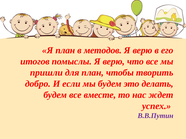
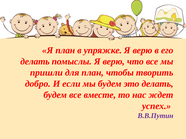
методов: методов -> упряжке (103, 51)
итогов: итогов -> делать (35, 62)
